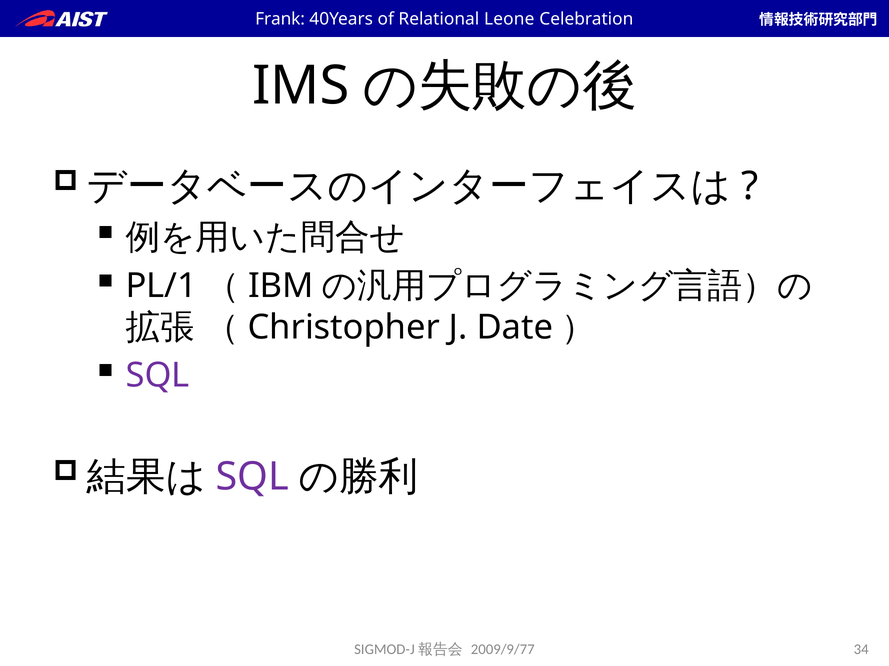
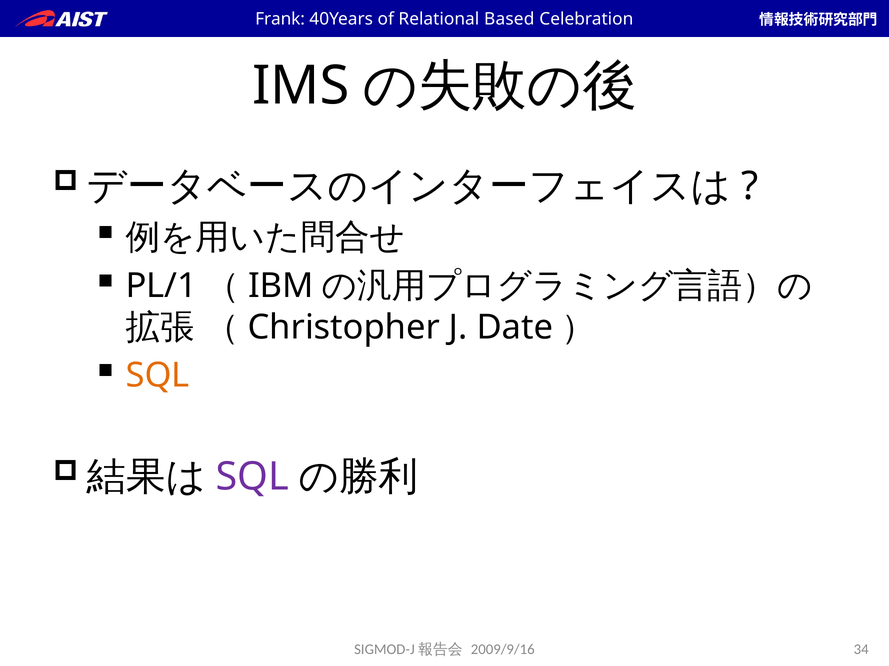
Leone: Leone -> Based (509, 19)
SQL colour: purple -> orange (158, 376)
2009/9/77: 2009/9/77 -> 2009/9/16 (503, 650)
